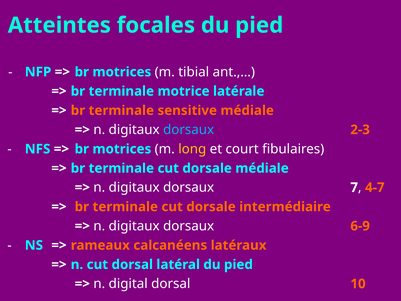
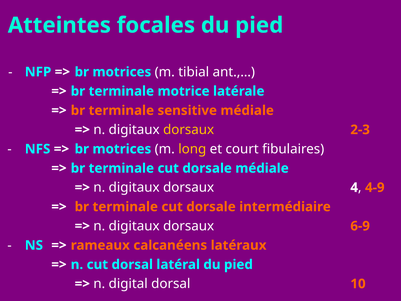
dorsaux colour: light blue -> yellow (189, 130)
7: 7 -> 4 (354, 187)
4-7: 4-7 -> 4-9 (375, 187)
